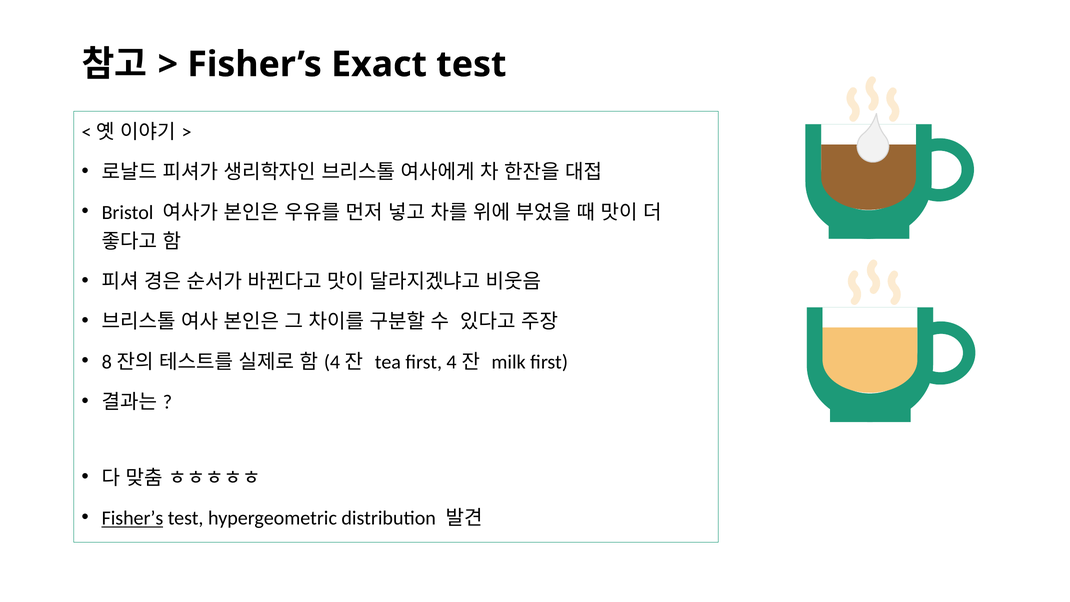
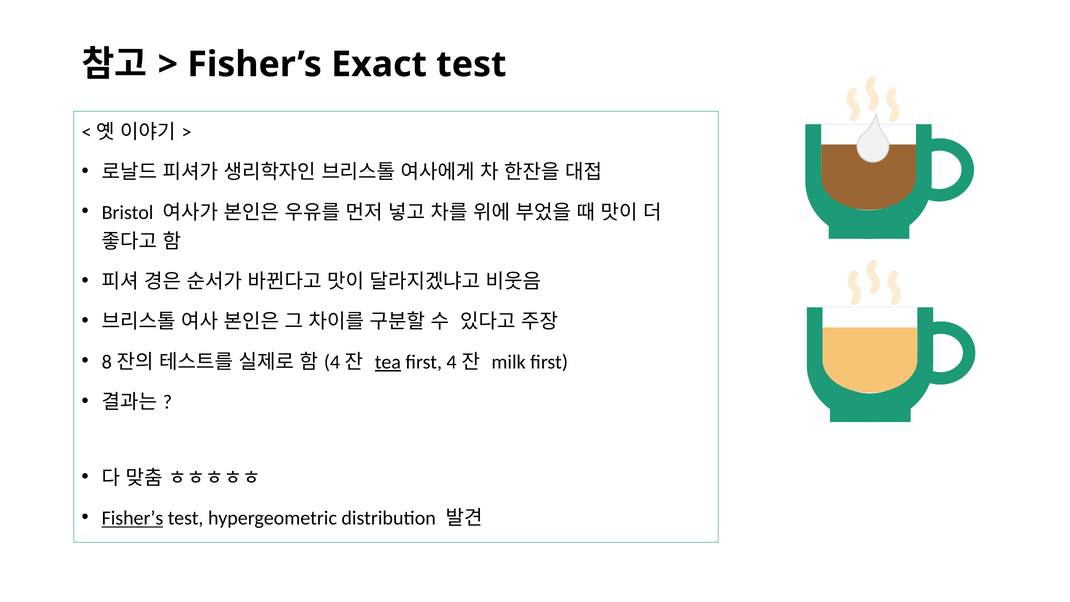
tea underline: none -> present (388, 362)
